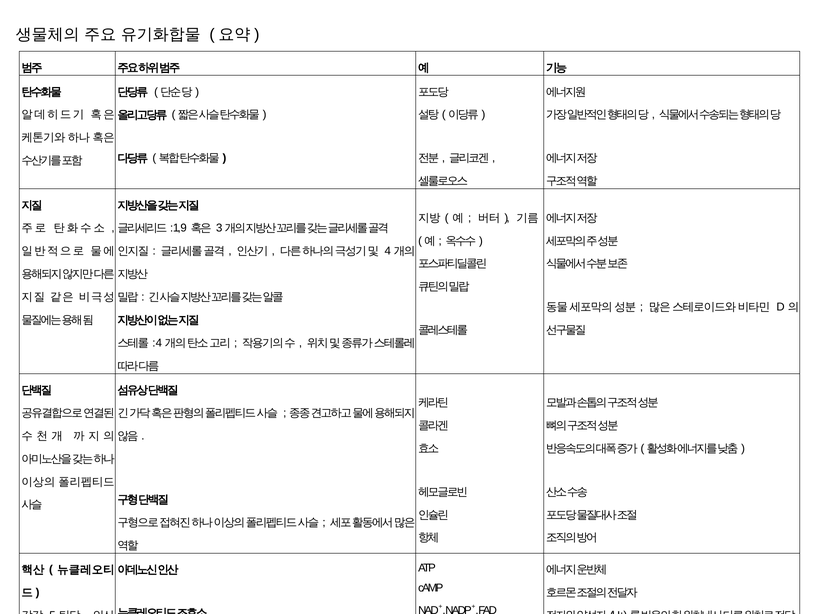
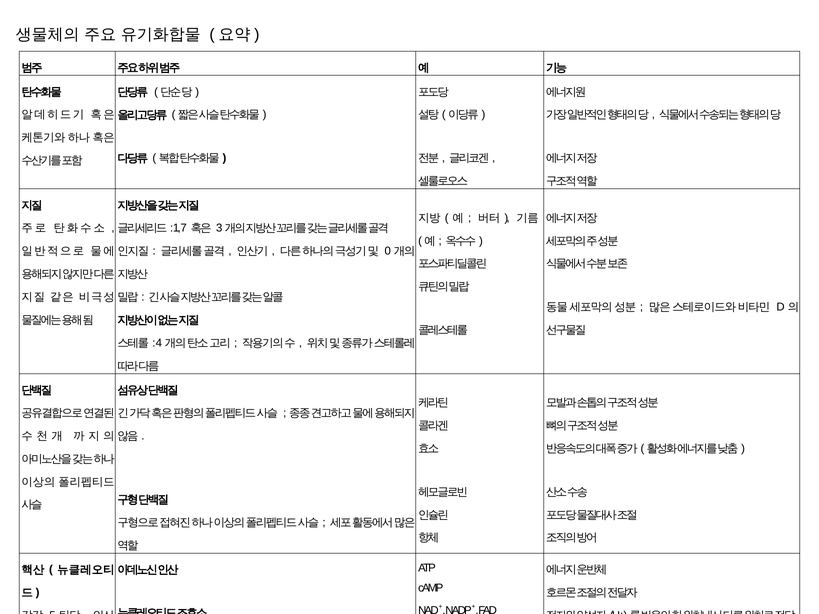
9: 9 -> 7 (184, 228)
4: 4 -> 0 (388, 251)
